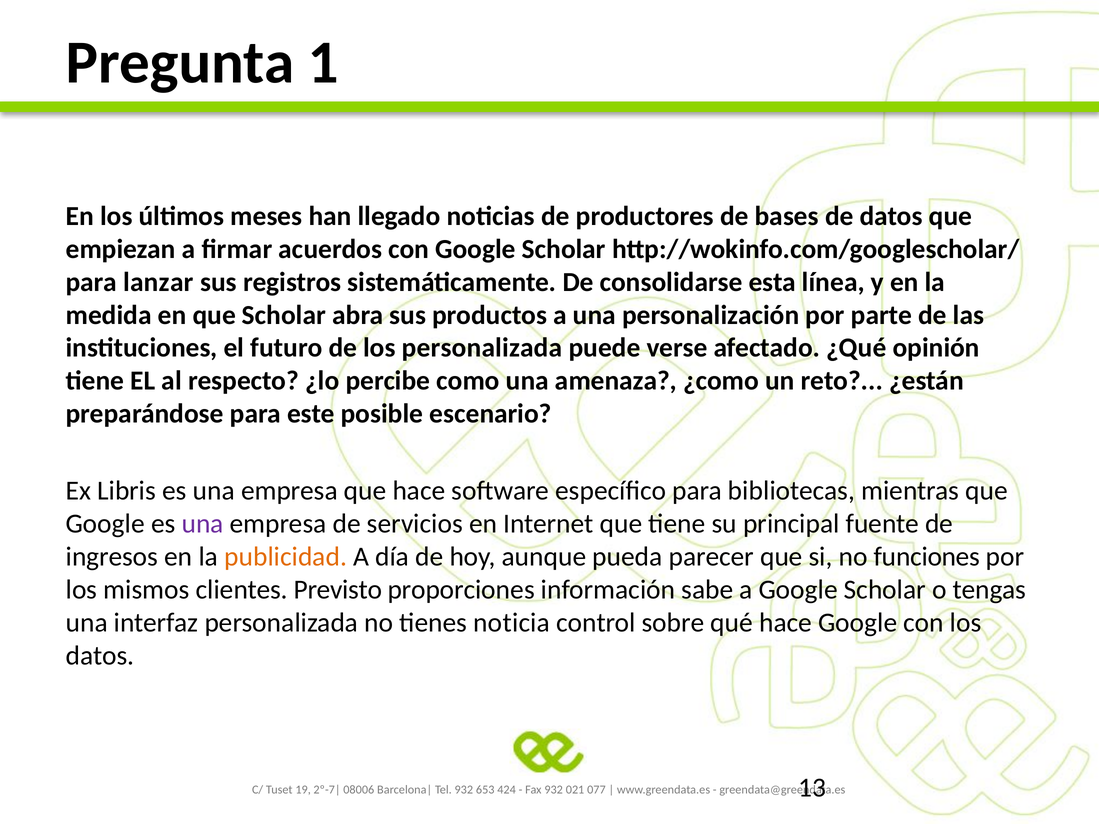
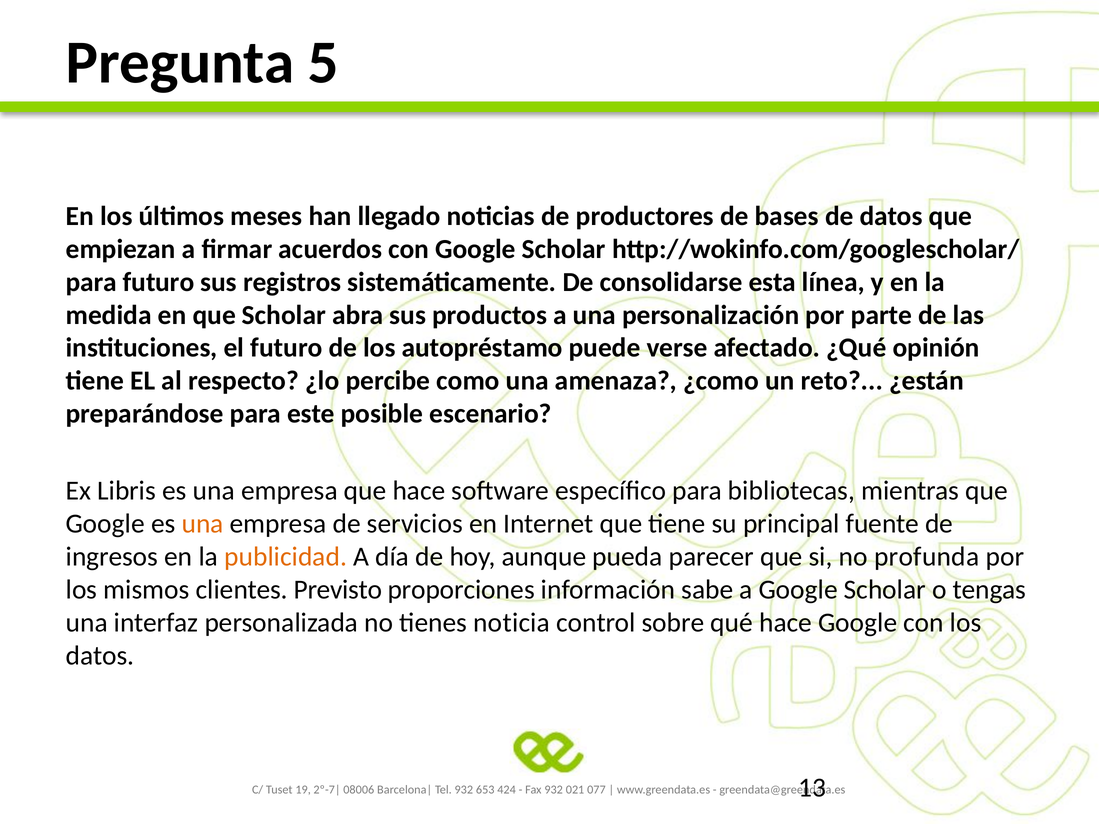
1: 1 -> 5 (323, 63)
para lanzar: lanzar -> futuro (159, 282)
los personalizada: personalizada -> autopréstamo (482, 348)
una colour: purple -> orange (203, 524)
funciones: funciones -> profunda (927, 557)
